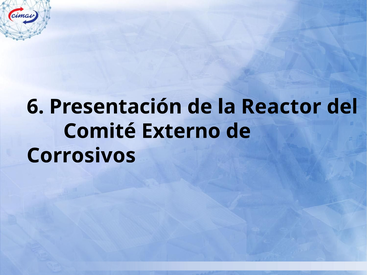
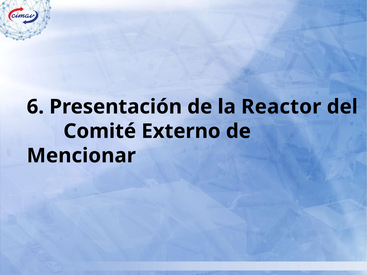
Corrosivos: Corrosivos -> Mencionar (81, 156)
